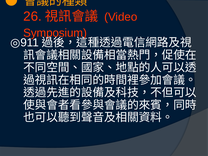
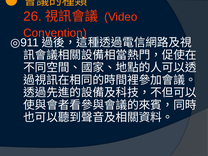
Symposium: Symposium -> Convention (55, 33)
